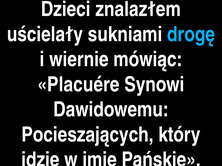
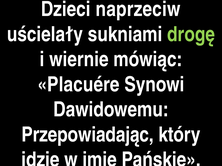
znalazłem: znalazłem -> naprzeciw (138, 9)
drogę colour: light blue -> light green (191, 34)
Pocieszających: Pocieszających -> Przepowiadając (88, 135)
